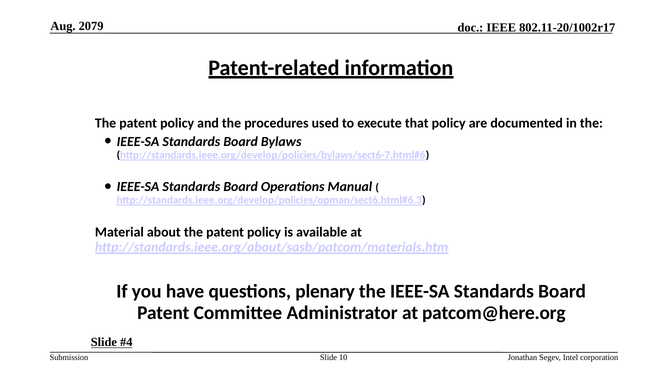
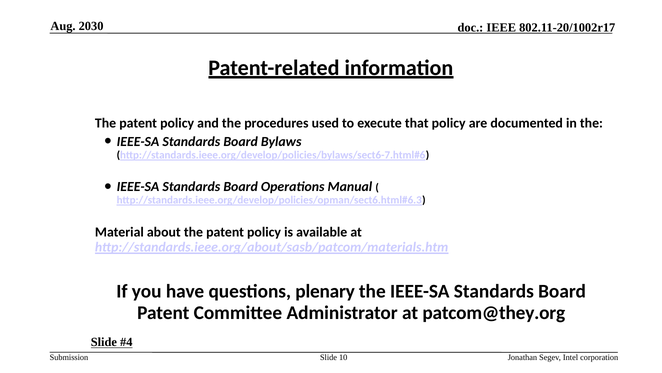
2079: 2079 -> 2030 (91, 26)
patcom@here.org: patcom@here.org -> patcom@they.org (494, 312)
